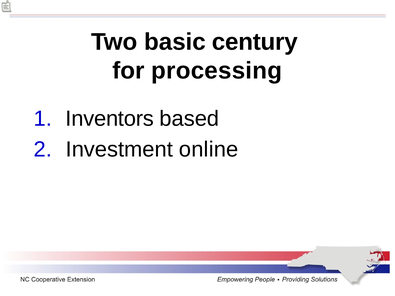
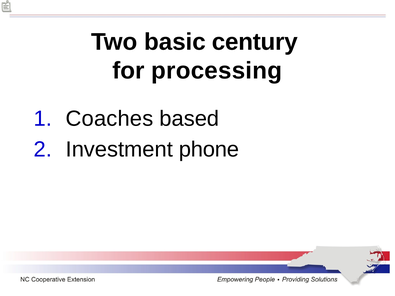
Inventors: Inventors -> Coaches (109, 119)
online: online -> phone (209, 149)
